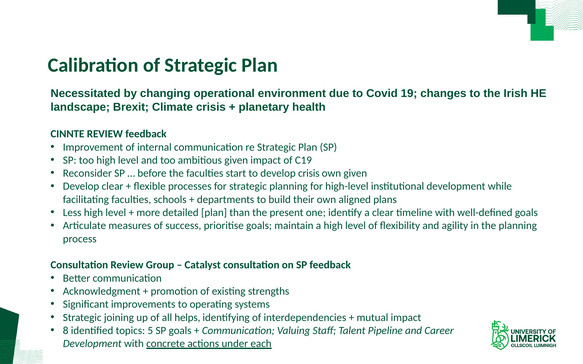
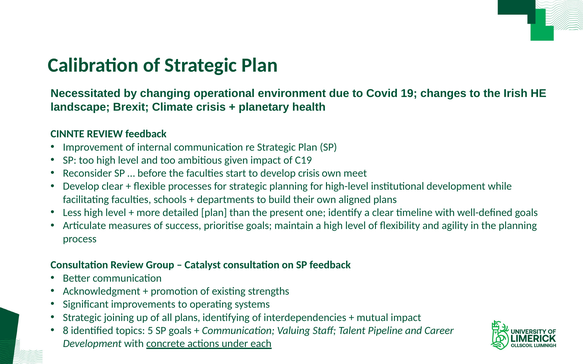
own given: given -> meet (355, 173)
all helps: helps -> plans (187, 318)
